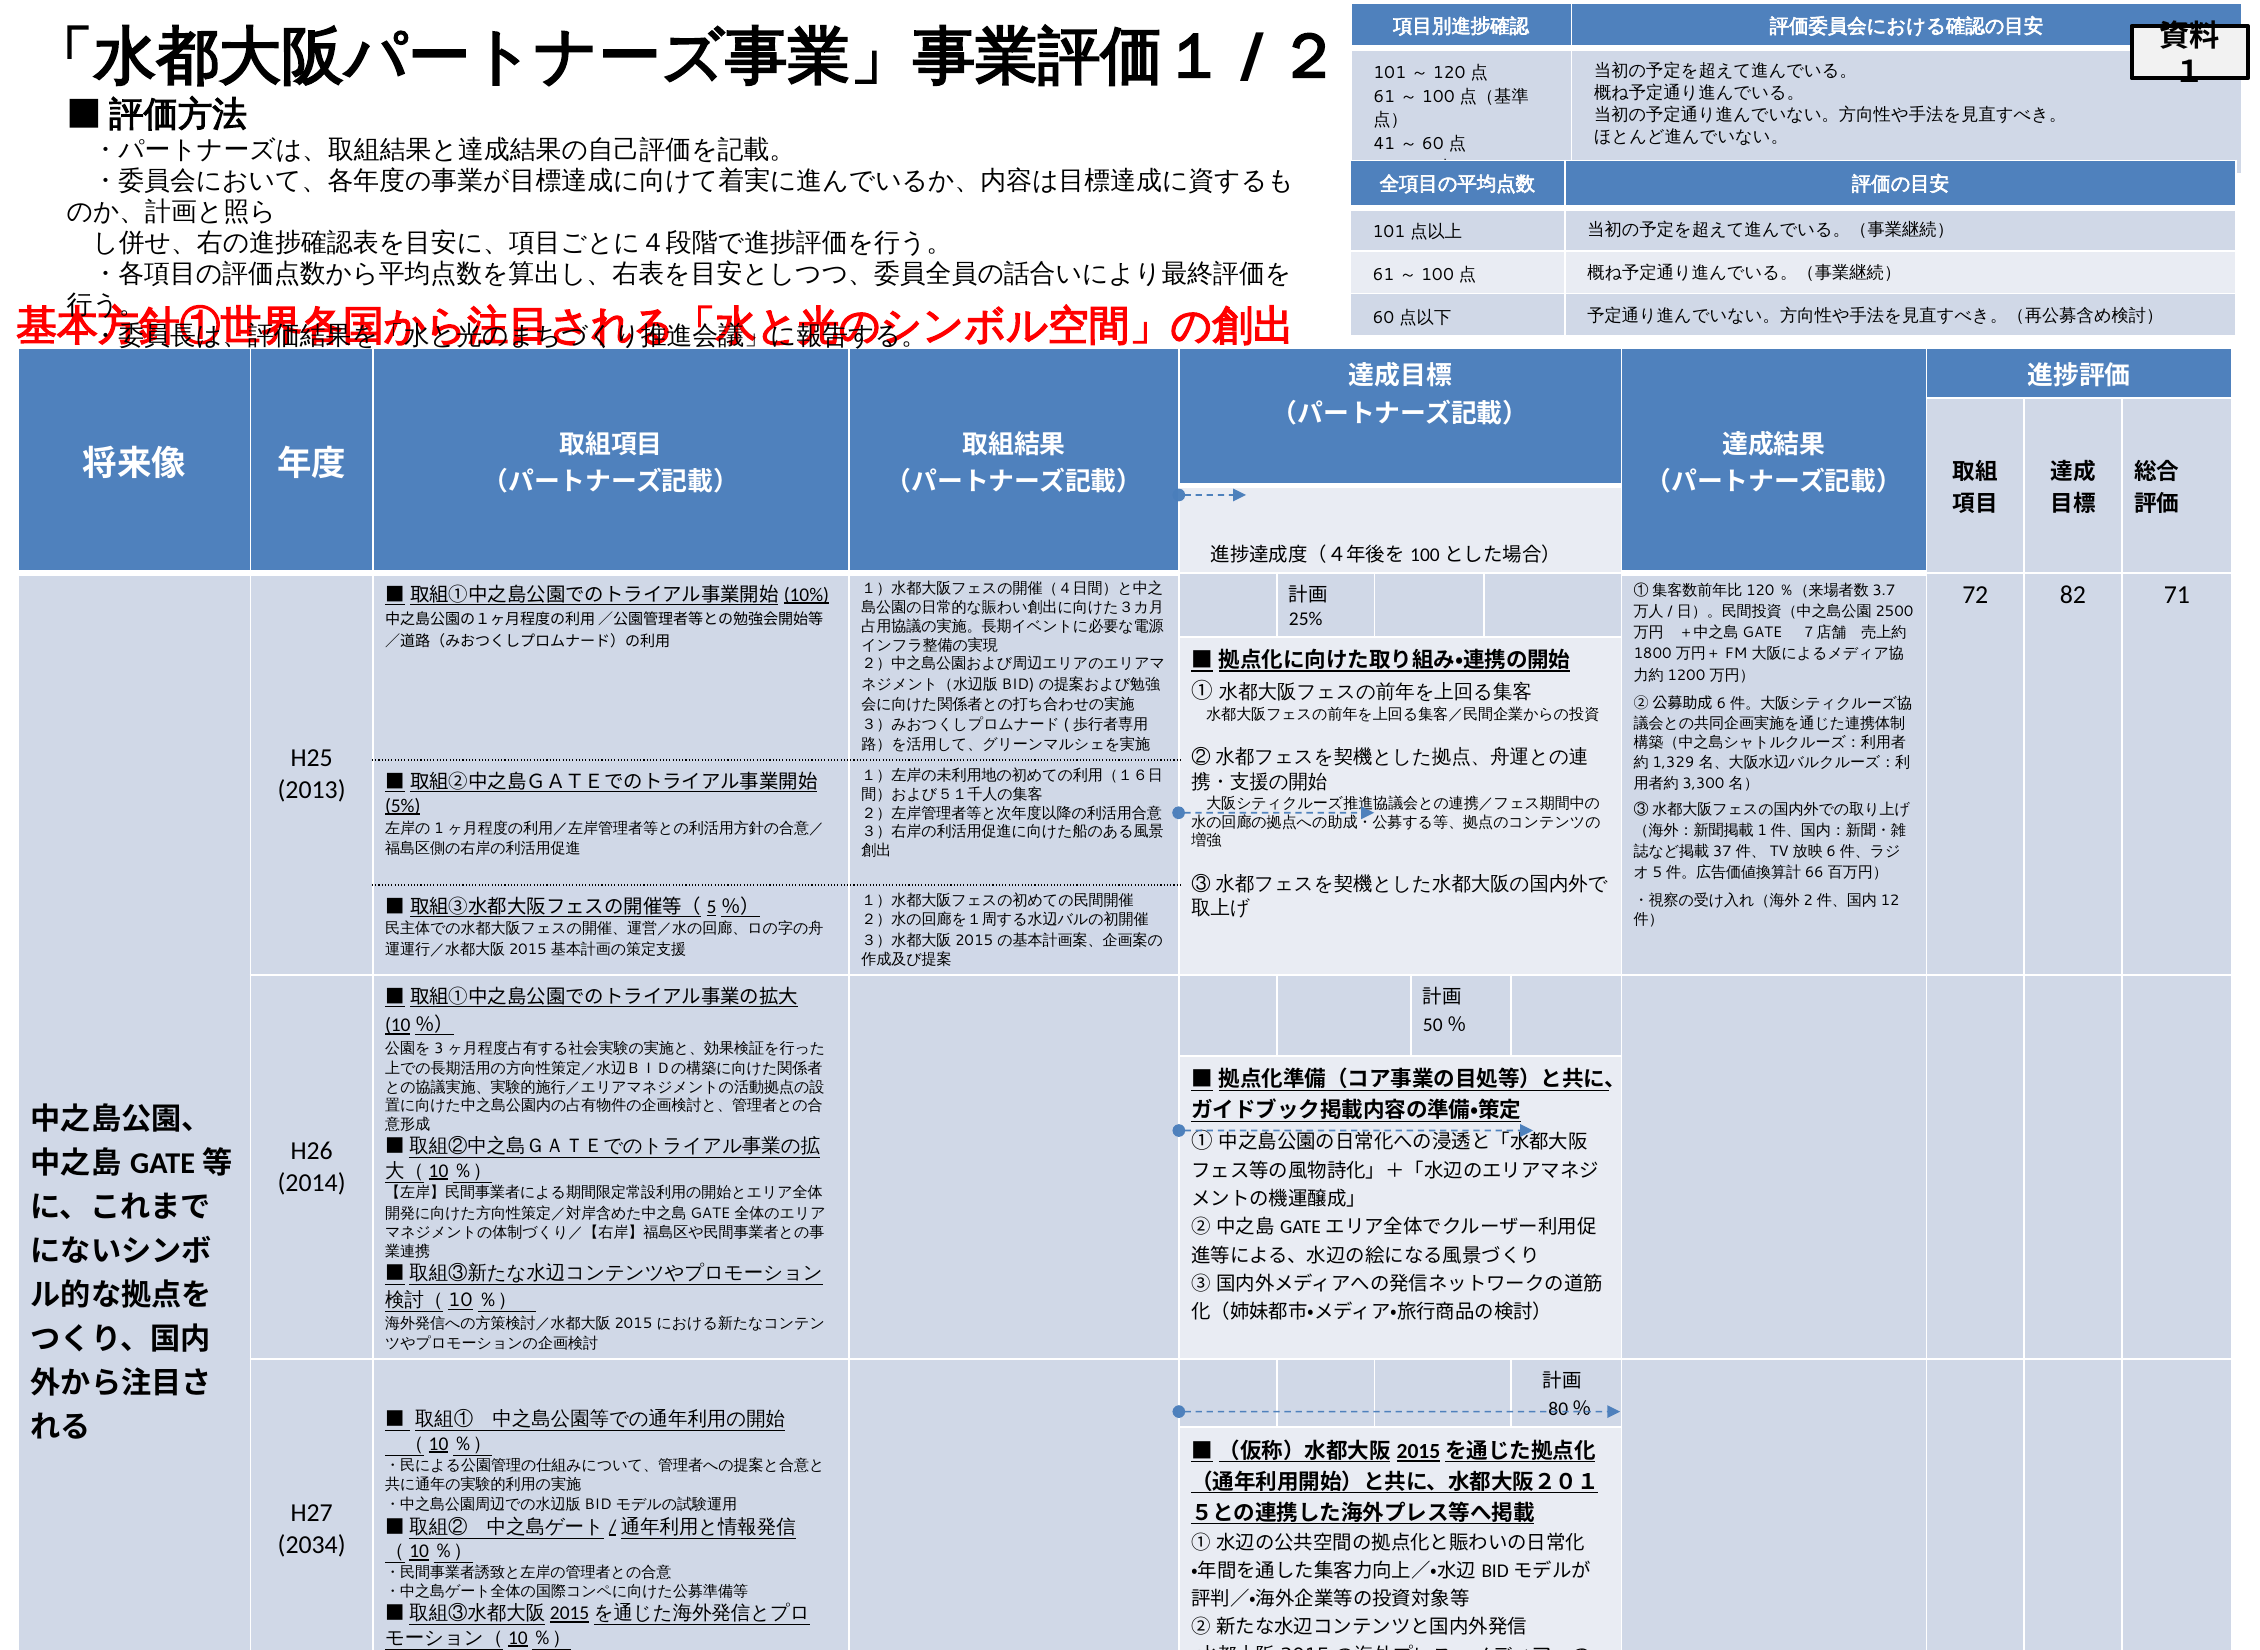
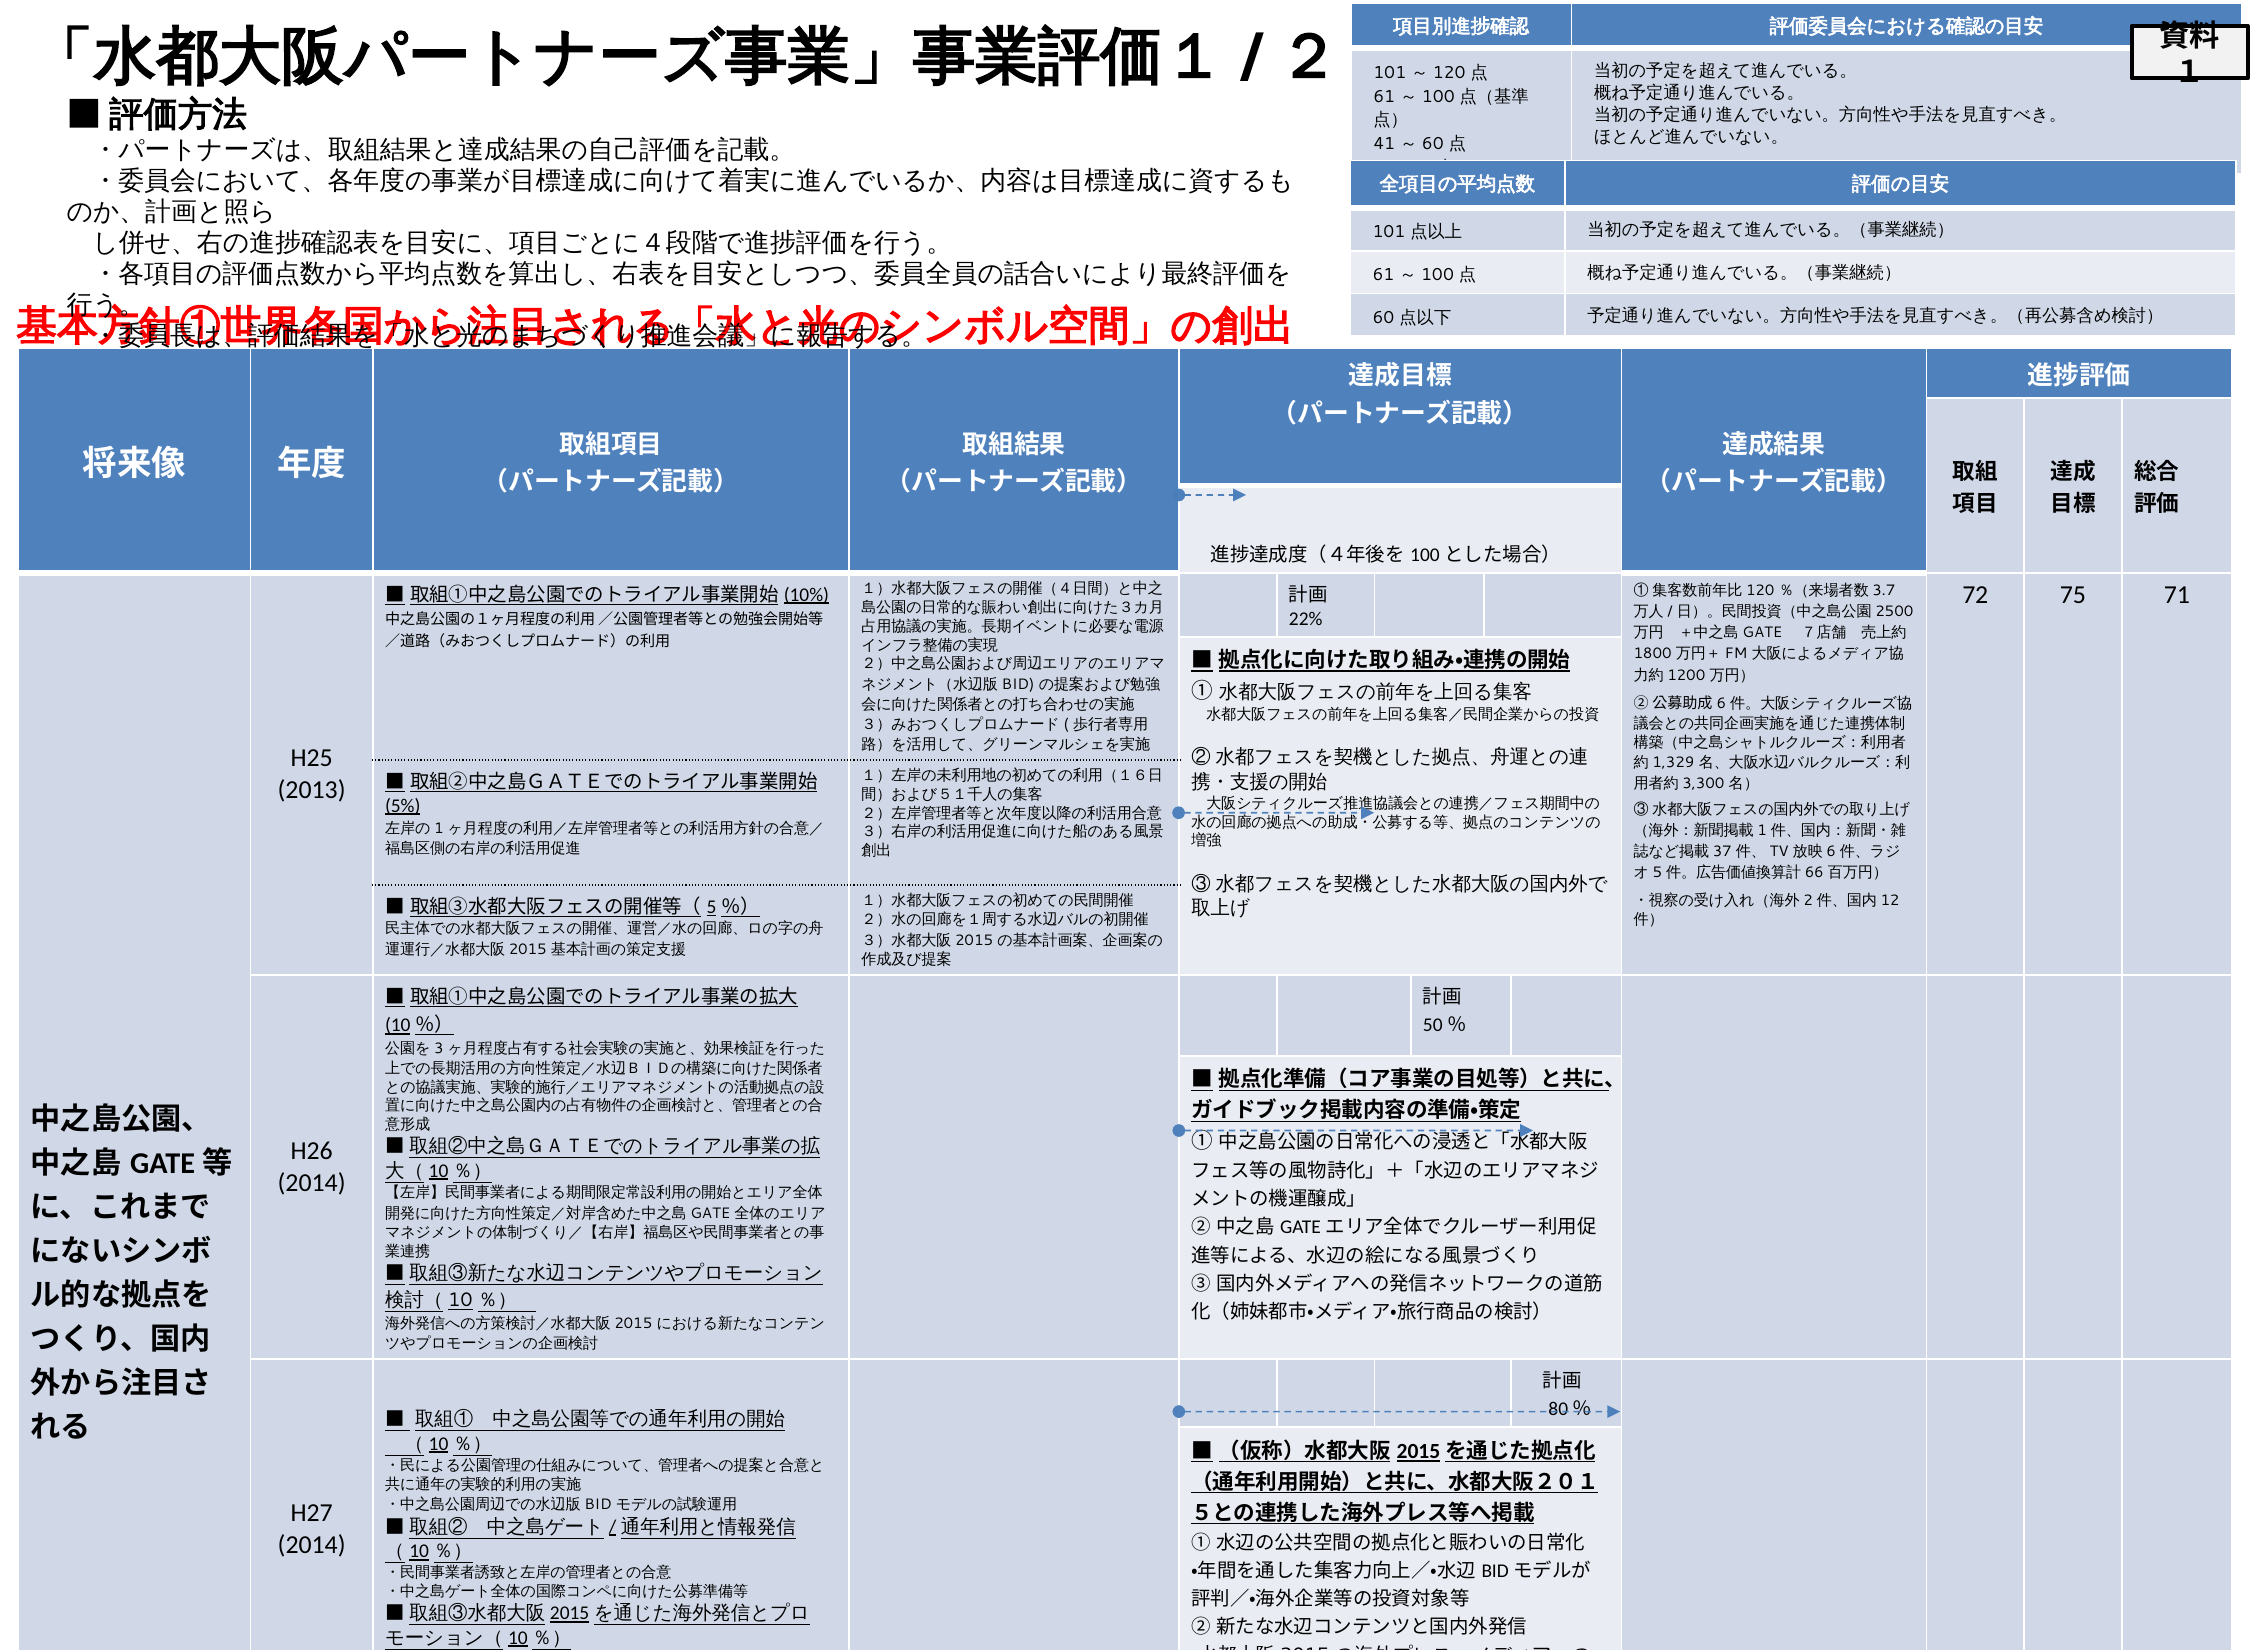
82: 82 -> 75 (2073, 595)
25%: 25% -> 22% (1306, 619)
2034: 2034 -> 2014 (312, 1544)
